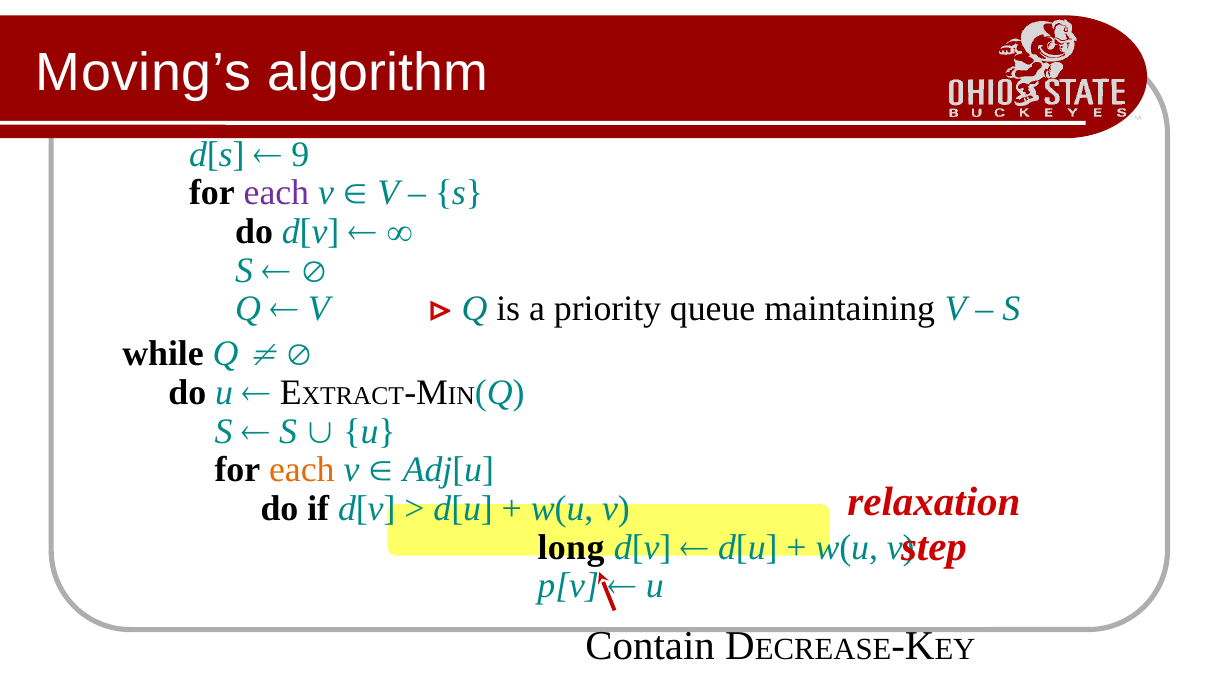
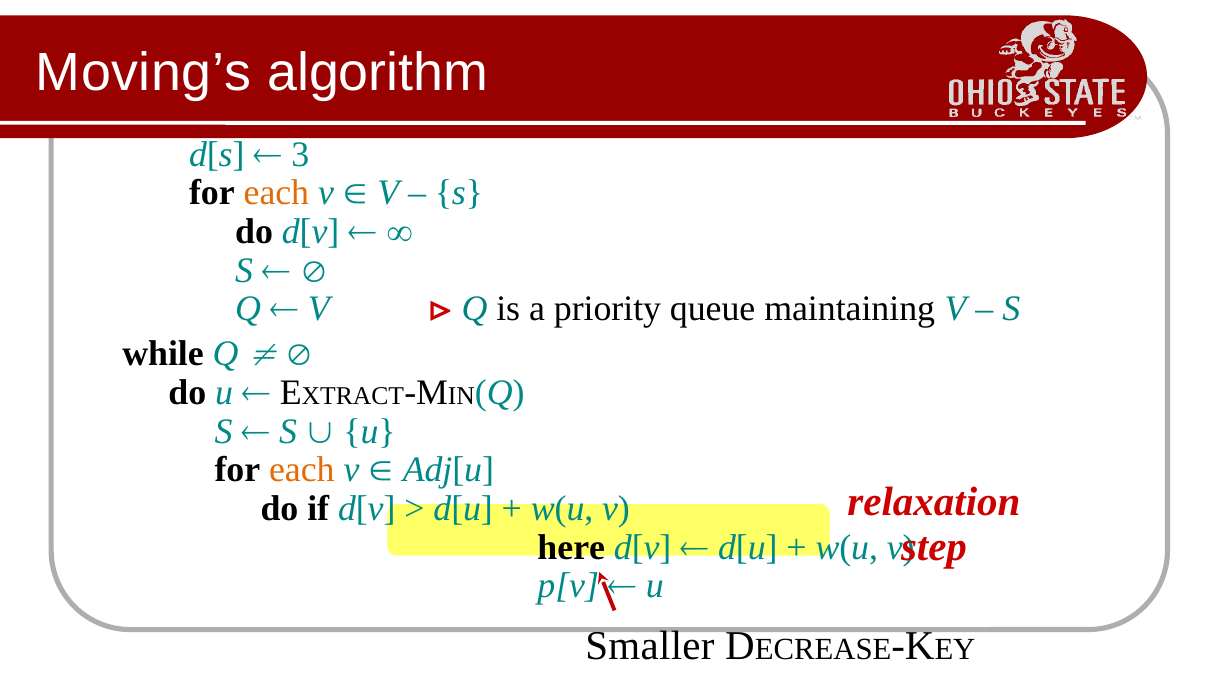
9: 9 -> 3 (300, 154)
each colour: purple -> orange (276, 193)
long: long -> here (571, 548)
Contain: Contain -> Smaller (650, 646)
